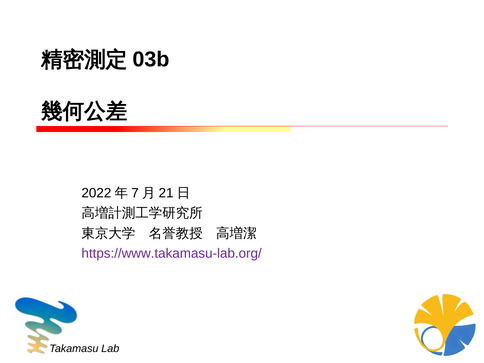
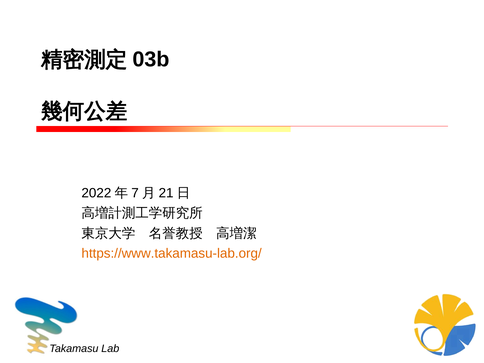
https://www.takamasu-lab.org/ colour: purple -> orange (172, 253)
